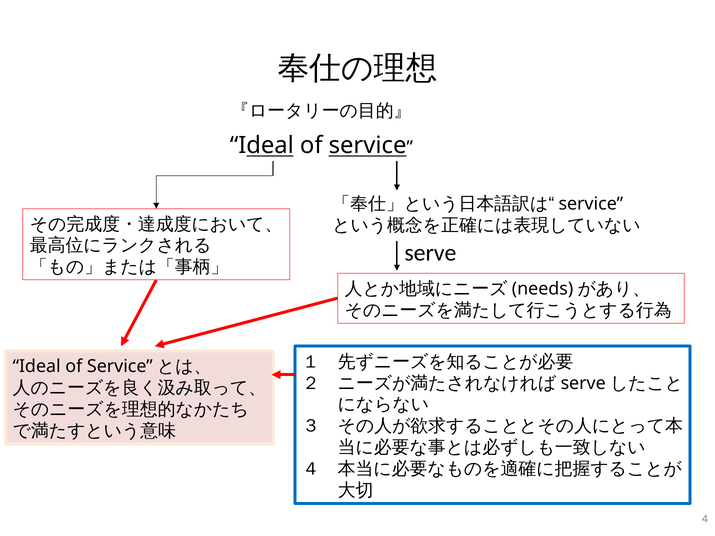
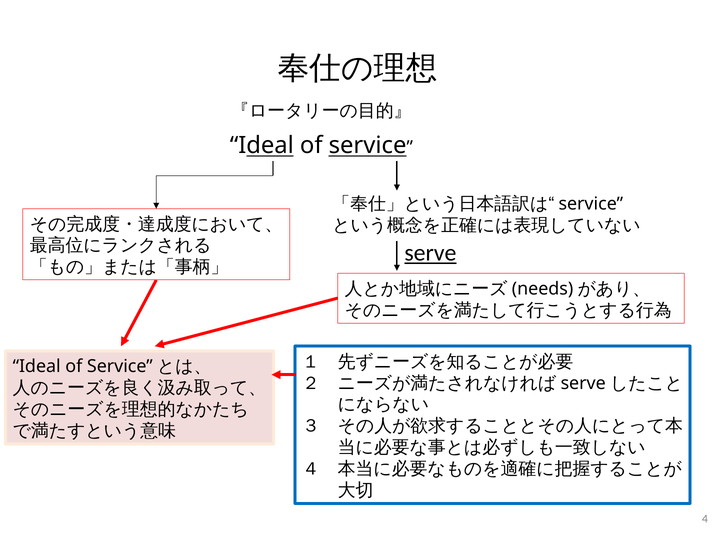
serve underline: none -> present (430, 253)
